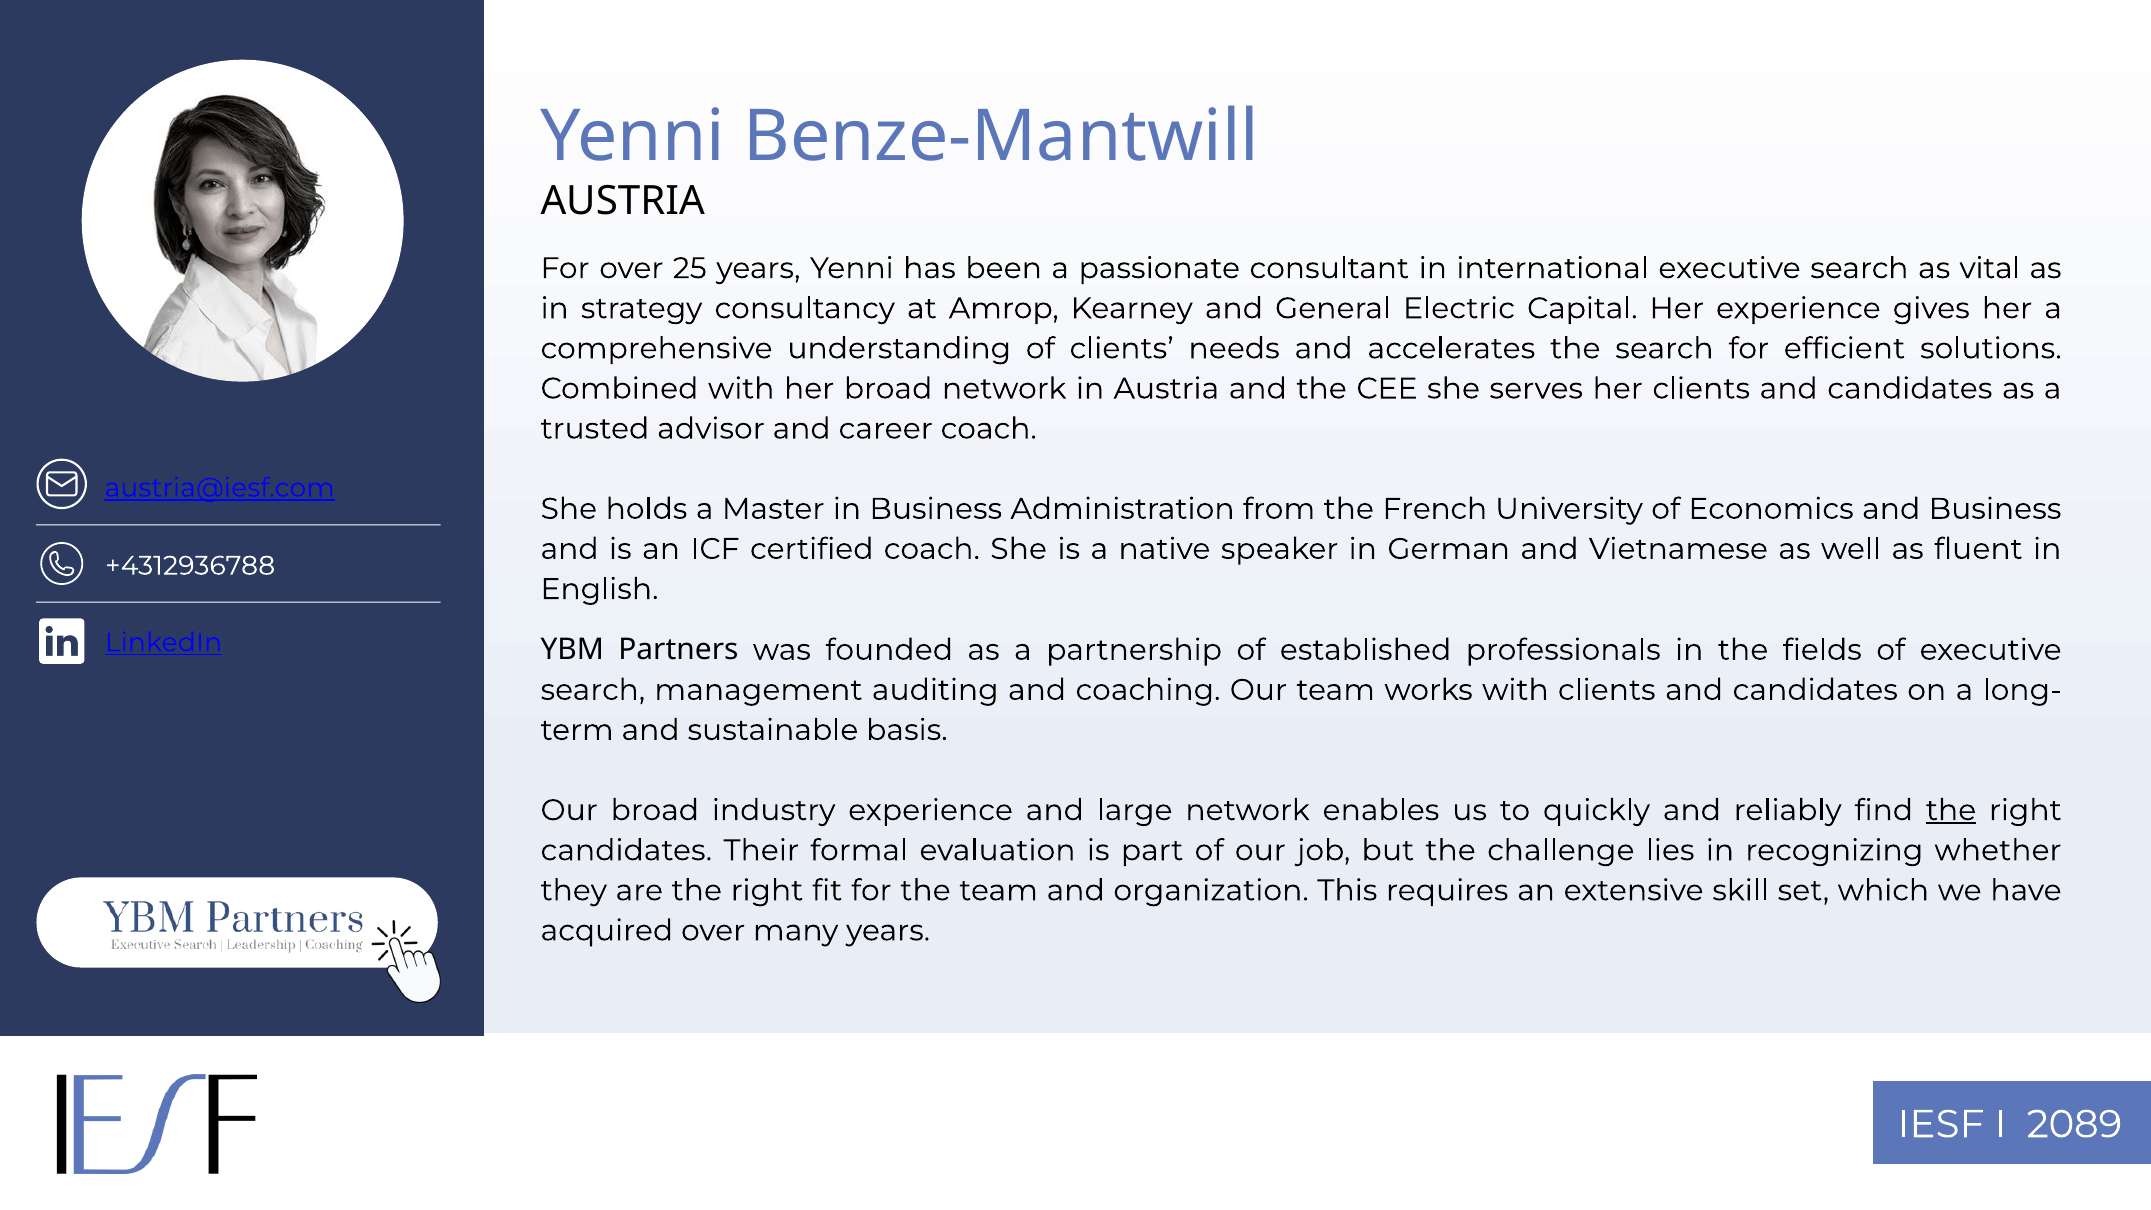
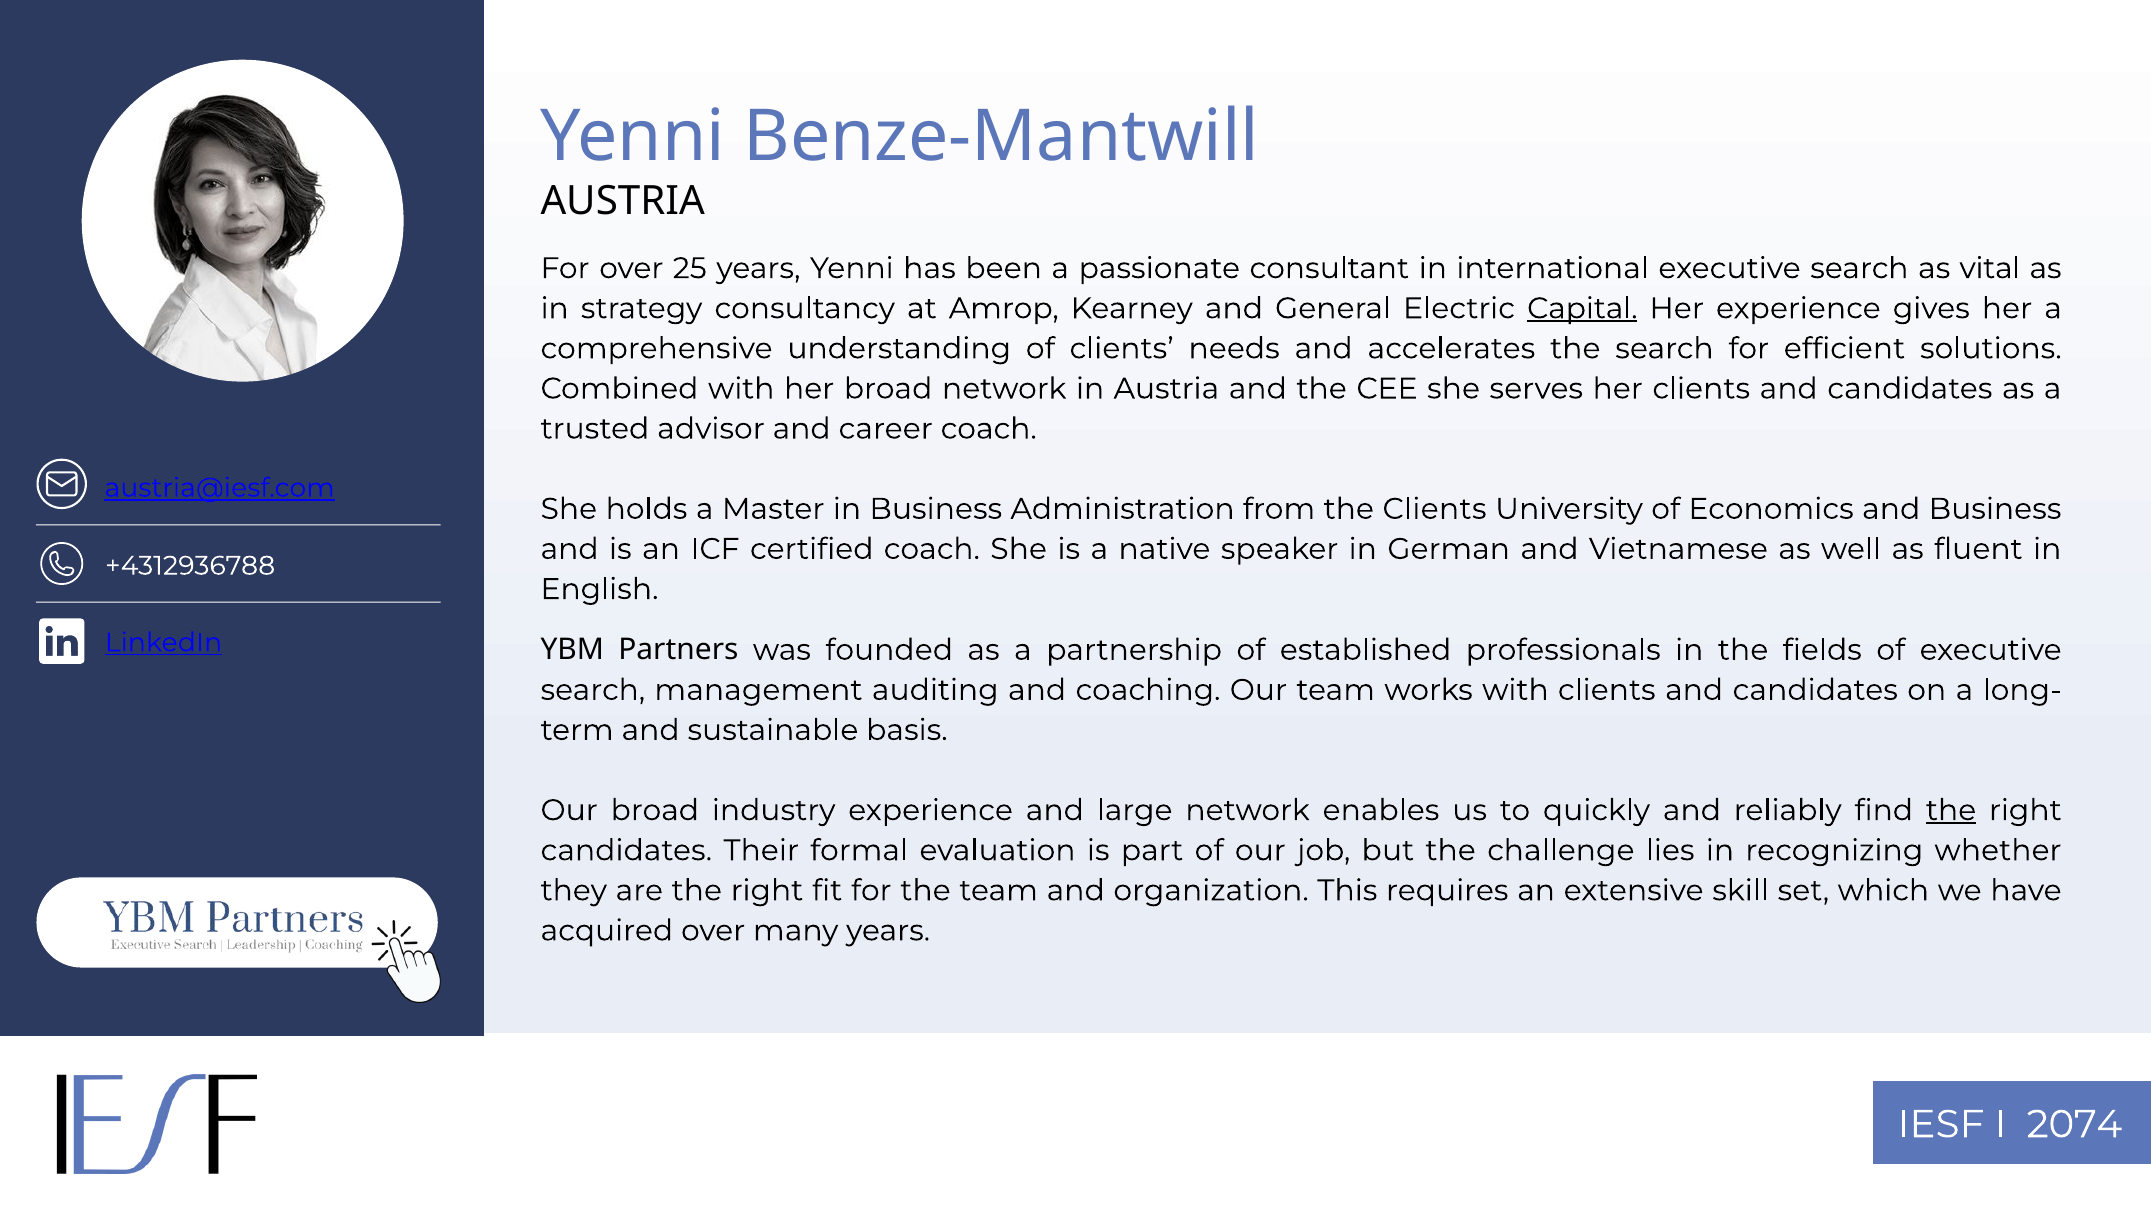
Capital underline: none -> present (1582, 308)
the French: French -> Clients (1435, 509)
2089: 2089 -> 2074 (2074, 1124)
